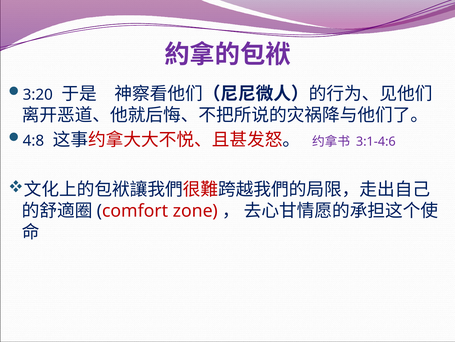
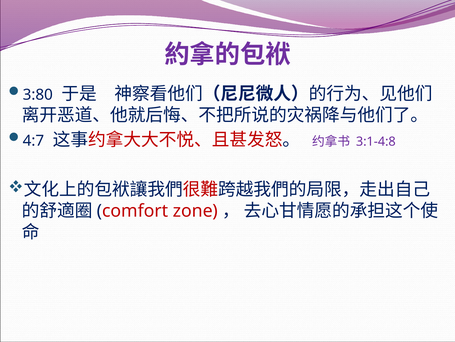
3:20: 3:20 -> 3:80 (38, 95)
4:8: 4:8 -> 4:7 (33, 141)
3:1-4:6: 3:1-4:6 -> 3:1-4:8 (376, 141)
